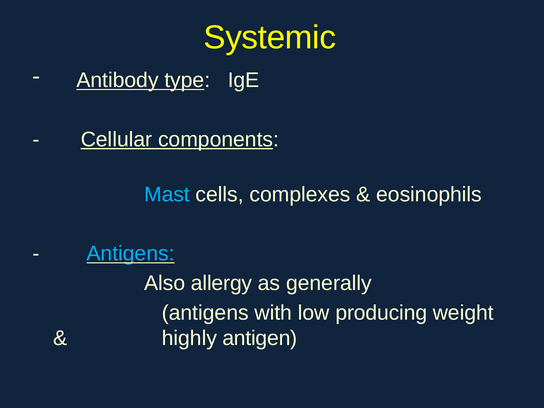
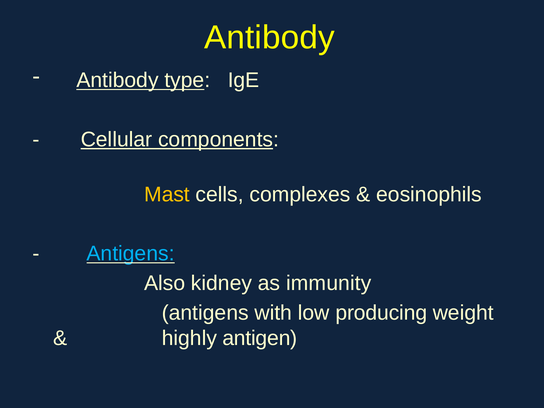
Systemic: Systemic -> Antibody (270, 38)
Mast colour: light blue -> yellow (167, 194)
allergy: allergy -> kidney (221, 283)
generally: generally -> immunity (329, 283)
